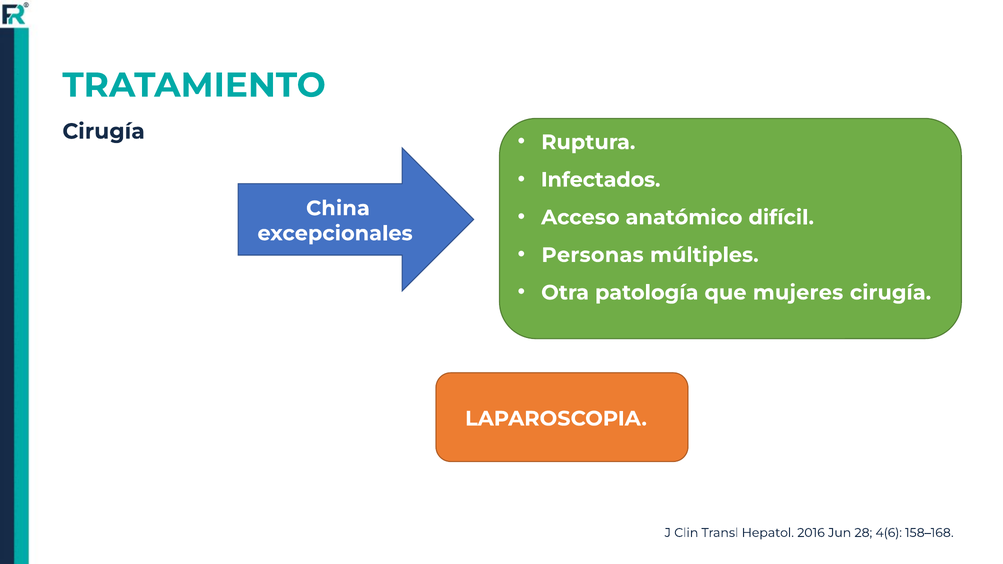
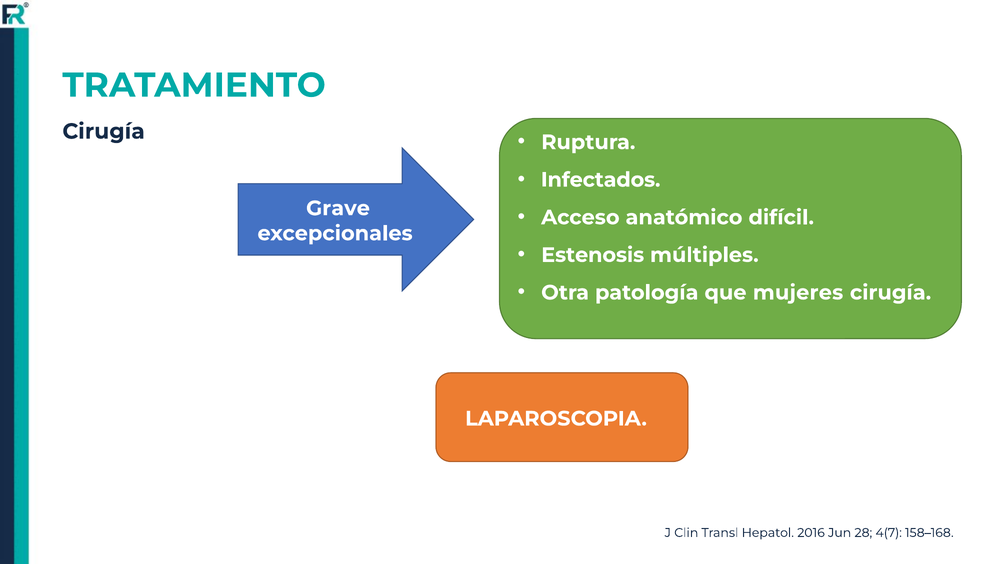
China: China -> Grave (338, 208)
Personas: Personas -> Estenosis (593, 255)
4(6: 4(6 -> 4(7 (889, 533)
